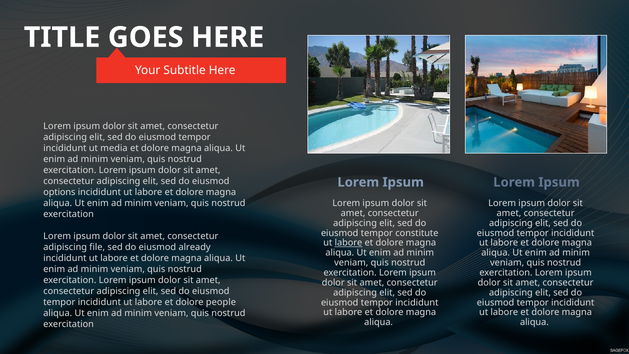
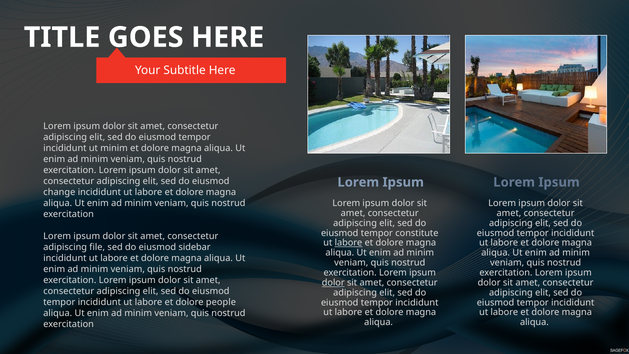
ut media: media -> minim (114, 148)
options: options -> change (59, 192)
already: already -> sidebar (195, 247)
dolor underline: none -> present (333, 283)
